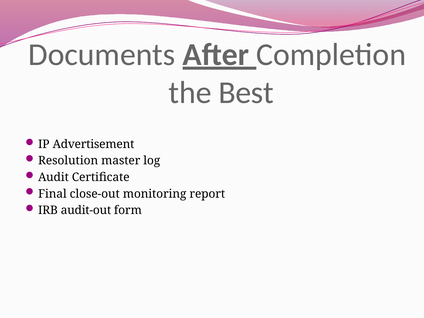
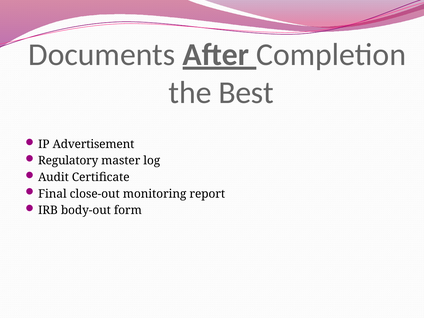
Resolution: Resolution -> Regulatory (68, 161)
audit-out: audit-out -> body-out (86, 210)
